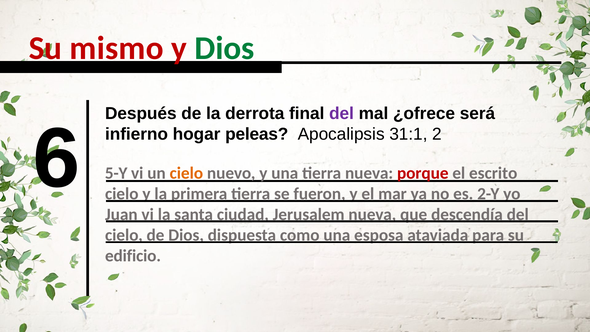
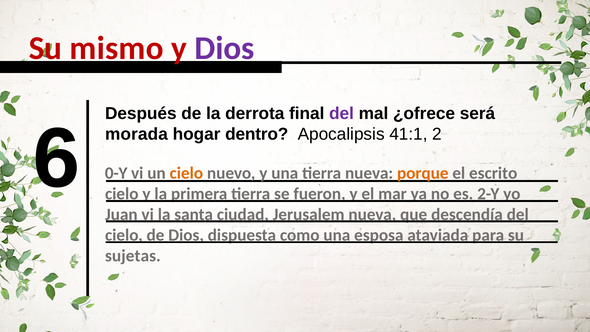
Dios colour: green -> purple (224, 48)
5-Y: 5-Y -> 0-Y (116, 173)
porque colour: red -> orange (423, 173)
infierno: infierno -> morada (136, 134)
peleas: peleas -> dentro (257, 134)
31:1: 31:1 -> 41:1 (408, 134)
edificio: edificio -> sujetas (133, 256)
